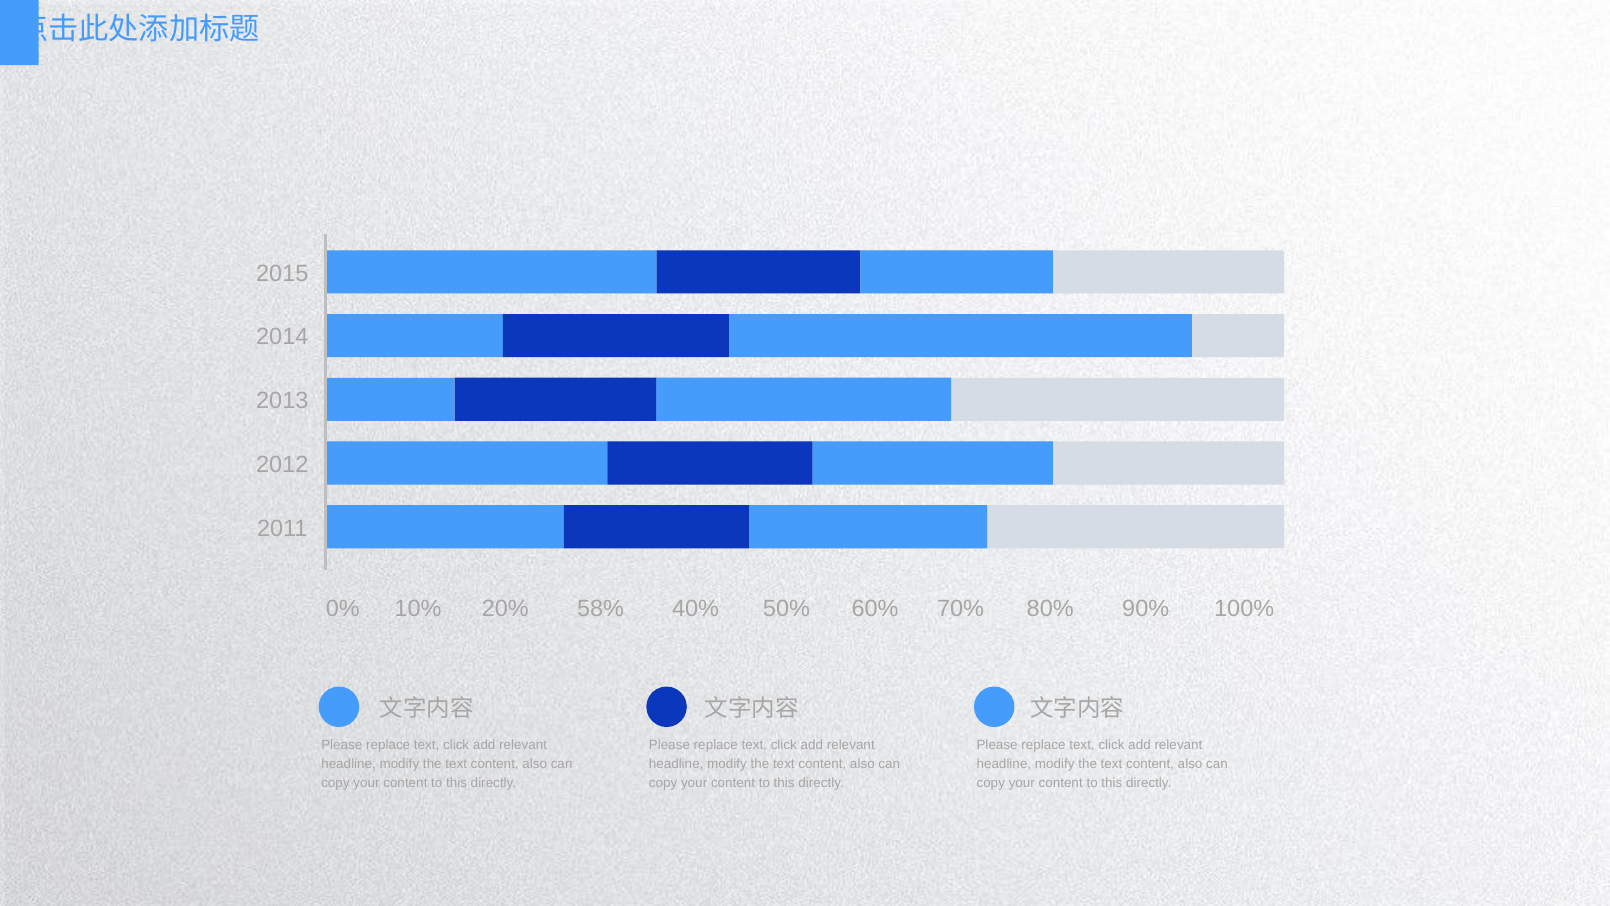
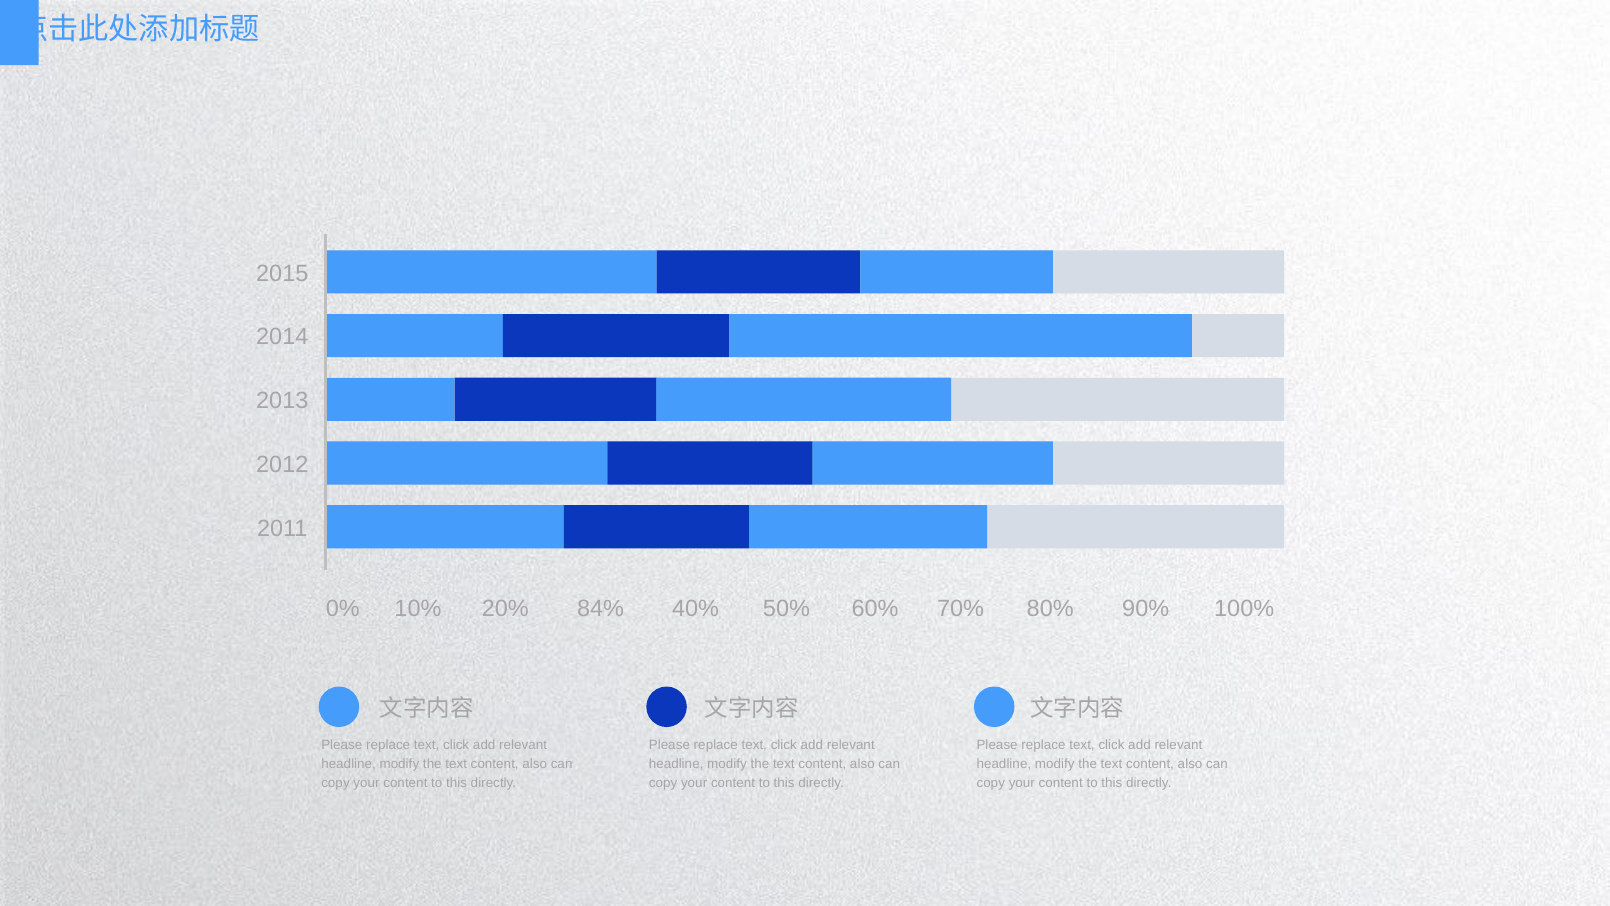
58%: 58% -> 84% (601, 608)
